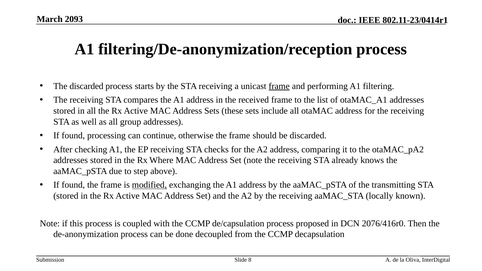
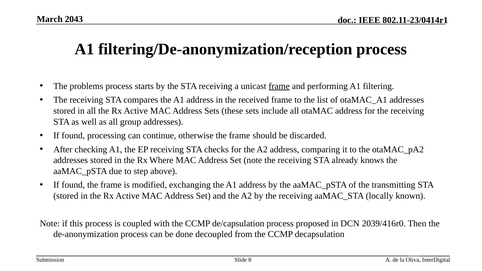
2093: 2093 -> 2043 (74, 19)
The discarded: discarded -> problems (86, 86)
modified underline: present -> none (149, 185)
2076/416r0: 2076/416r0 -> 2039/416r0 (384, 224)
